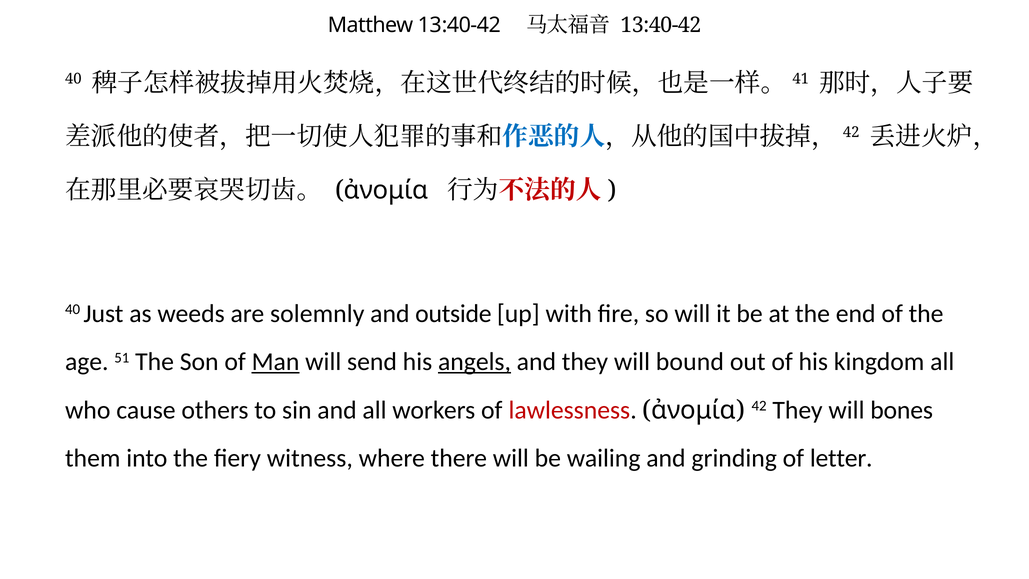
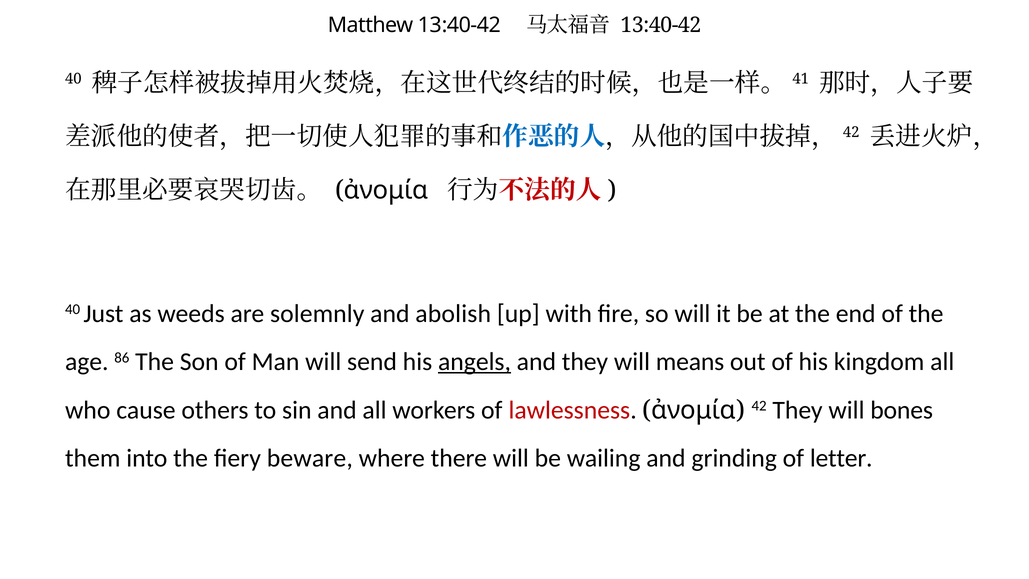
outside: outside -> abolish (453, 314)
51: 51 -> 86 (122, 358)
Man underline: present -> none (276, 362)
bound: bound -> means (690, 362)
witness: witness -> beware (310, 458)
